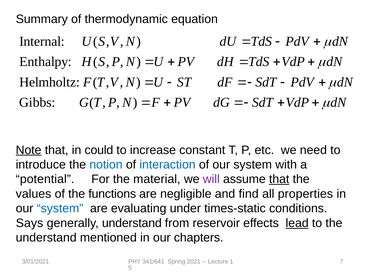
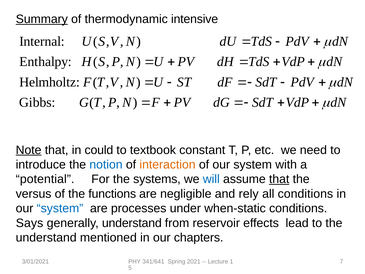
Summary underline: none -> present (42, 19)
equation: equation -> intensive (195, 19)
increase: increase -> textbook (153, 150)
interaction colour: blue -> orange (168, 164)
material: material -> systems (157, 179)
will colour: purple -> blue (211, 179)
values: values -> versus (34, 194)
find: find -> rely (249, 194)
all properties: properties -> conditions (305, 194)
evaluating: evaluating -> processes (139, 208)
times-static: times-static -> when-static (235, 208)
lead underline: present -> none (297, 223)
